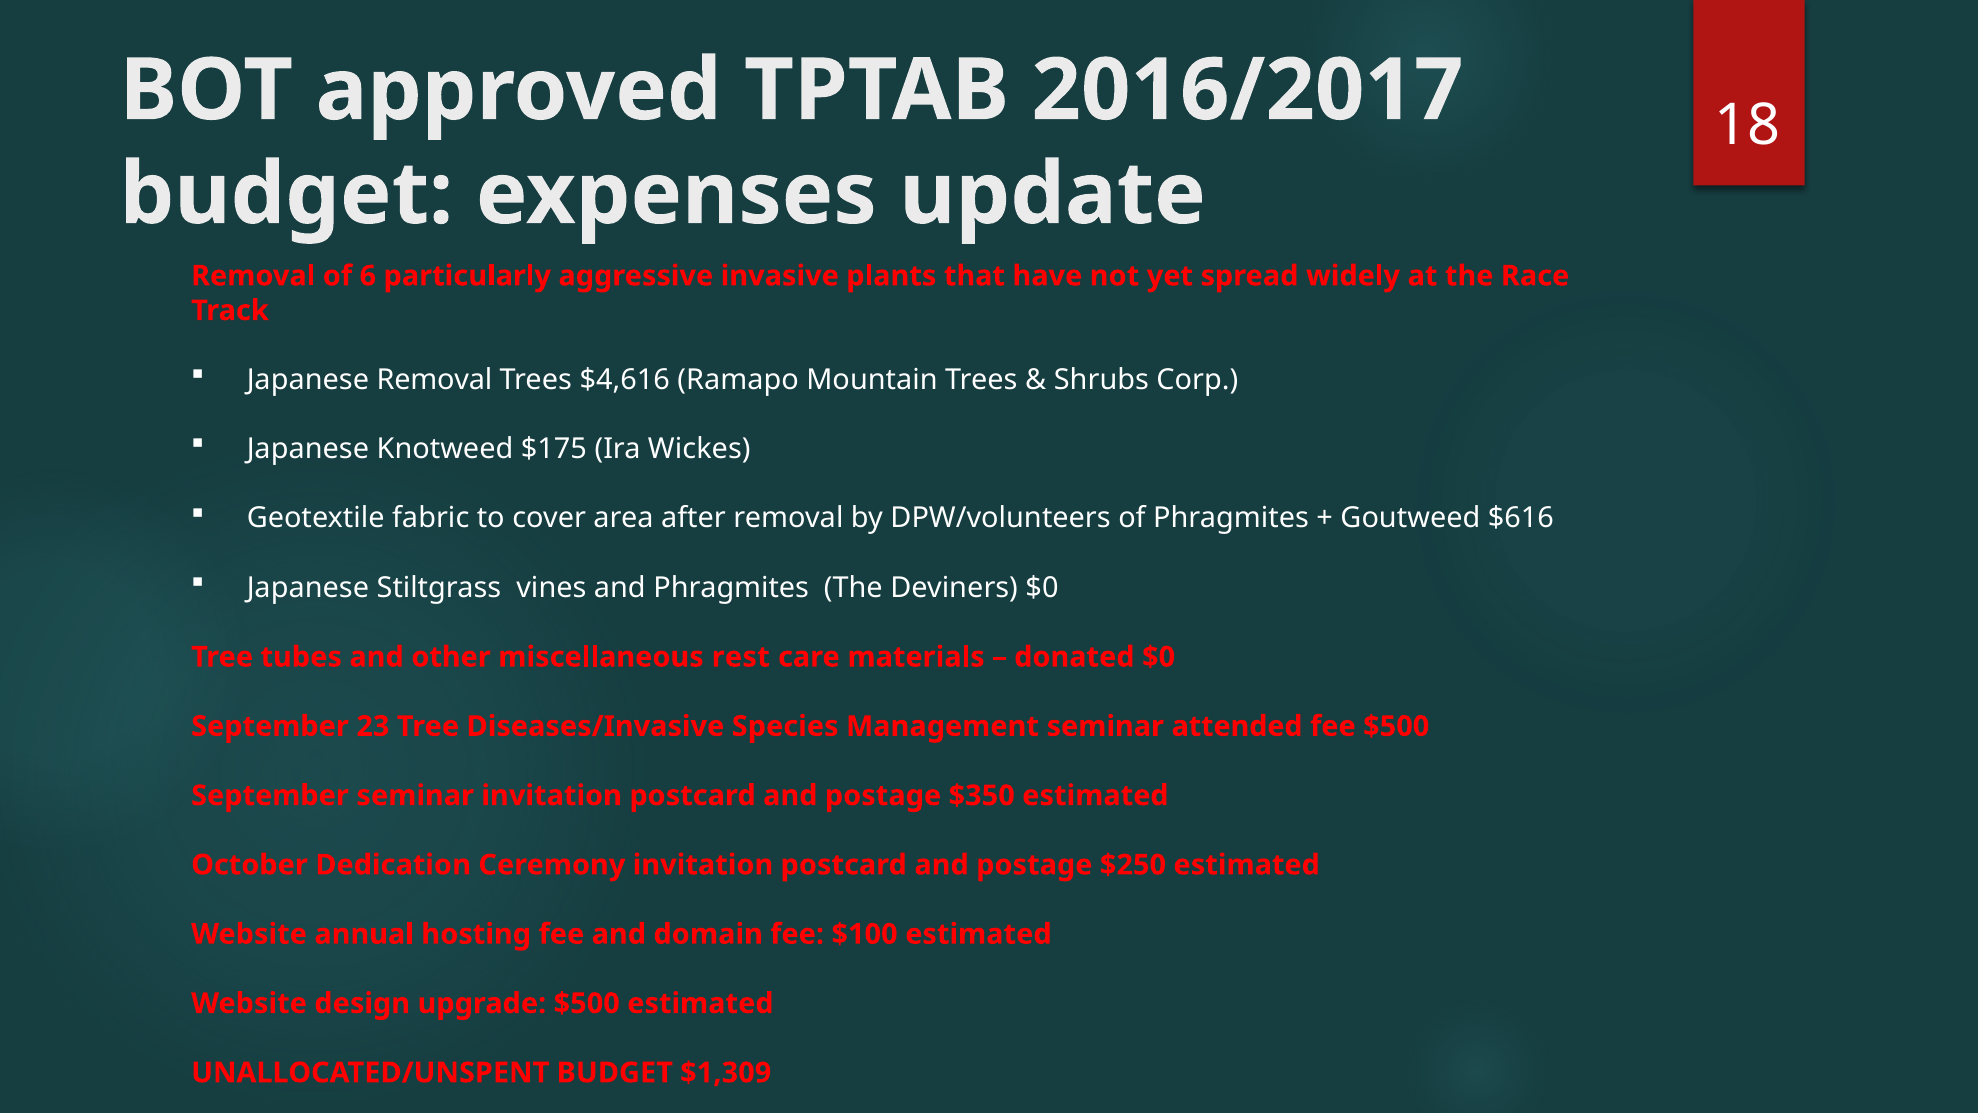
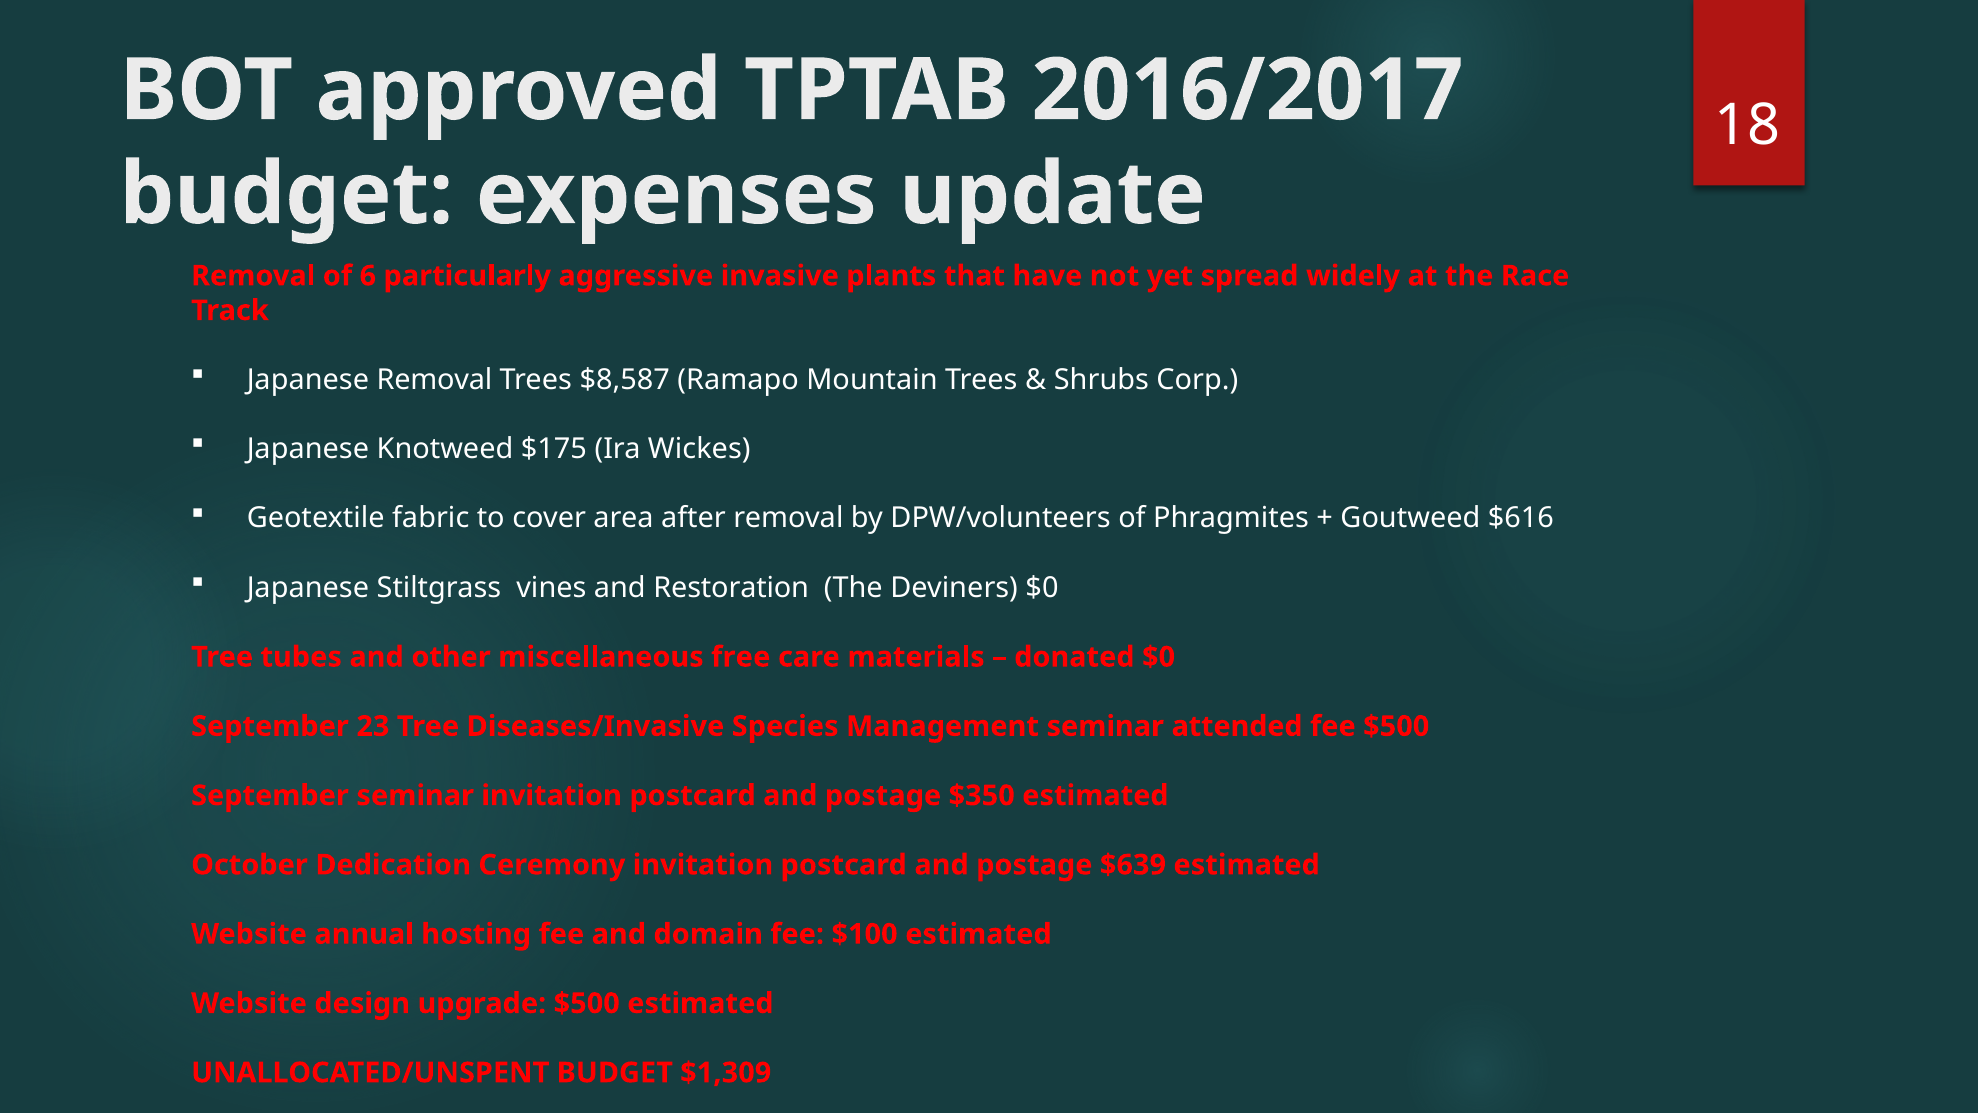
$4,616: $4,616 -> $8,587 (625, 380)
and Phragmites: Phragmites -> Restoration (731, 588)
rest: rest -> free (741, 657)
$250: $250 -> $639 (1133, 865)
